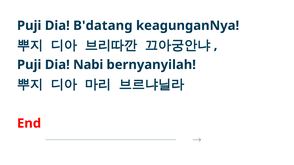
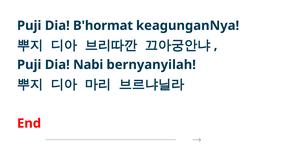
B'datang: B'datang -> B'hormat (103, 26)
